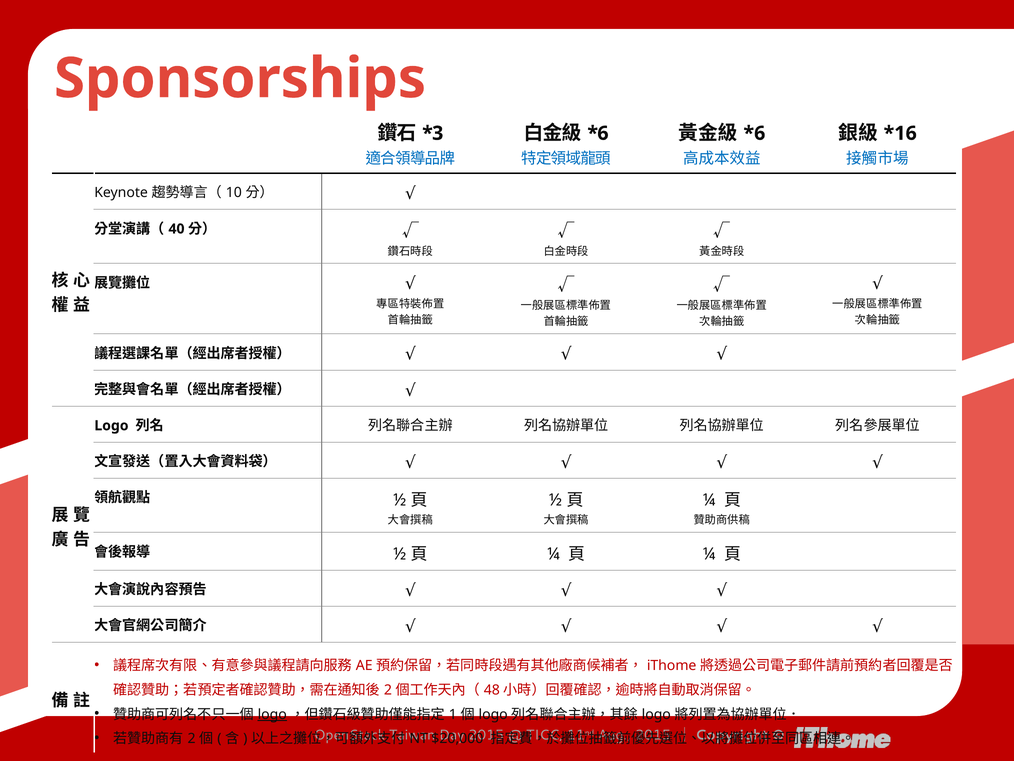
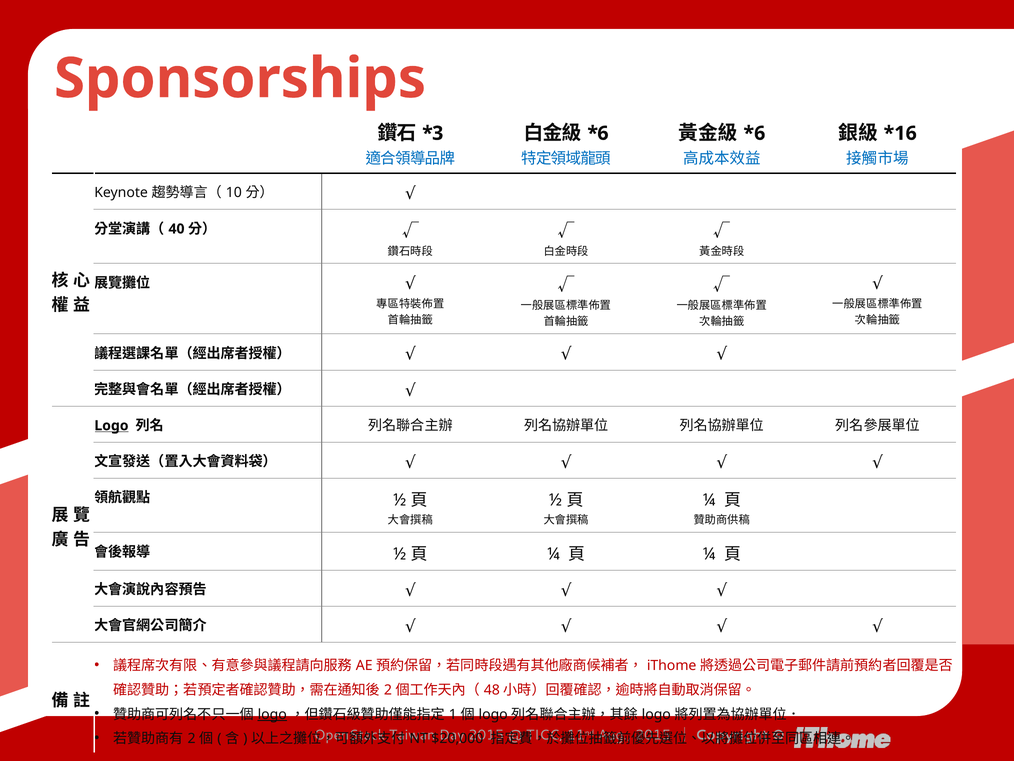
Logo underline: none -> present (111, 425)
